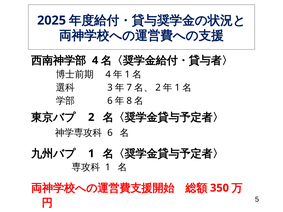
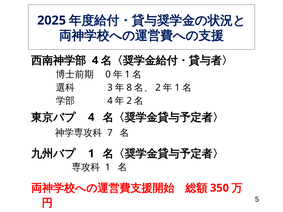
4: 4 -> 0 (108, 75)
7: 7 -> 8 (129, 88)
6: 6 -> 4 (110, 101)
8: 8 -> 2 (129, 101)
2: 2 -> 4 (91, 117)
6: 6 -> 7 (110, 133)
